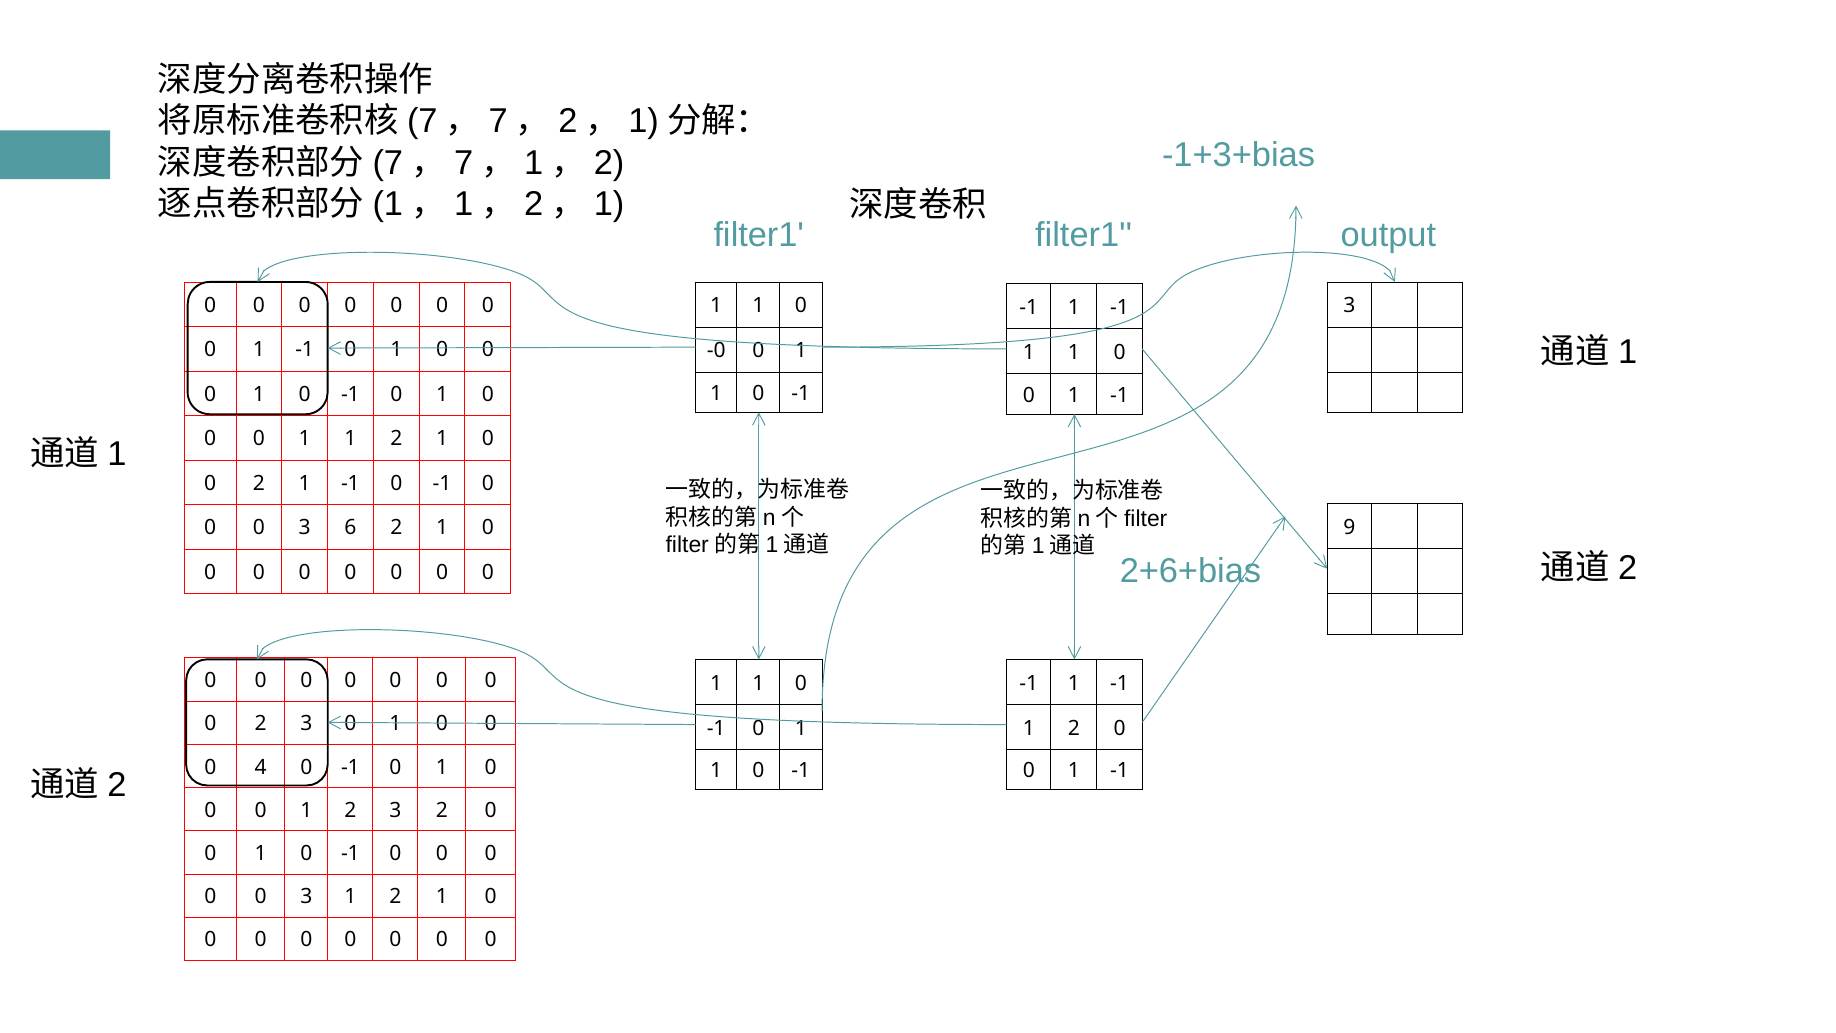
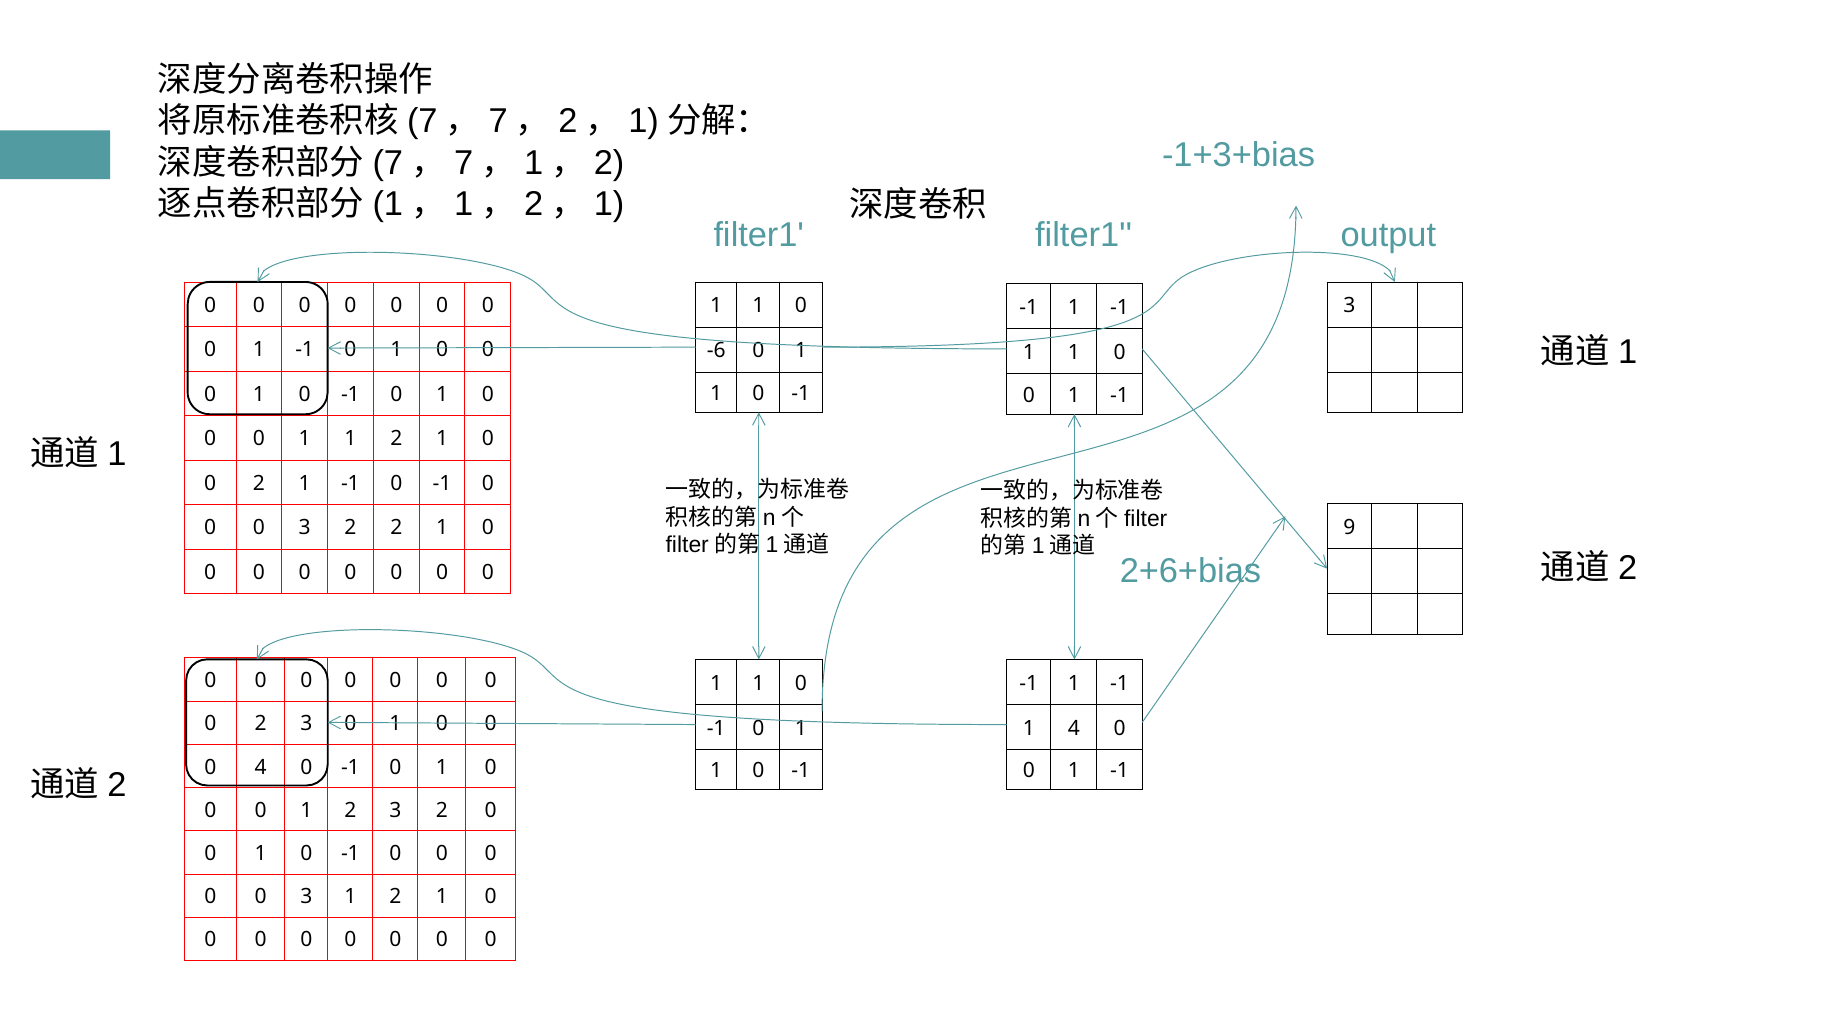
-0: -0 -> -6 (716, 351)
0 3 6: 6 -> 2 (350, 528)
2: 2 -> 4 (1074, 728)
